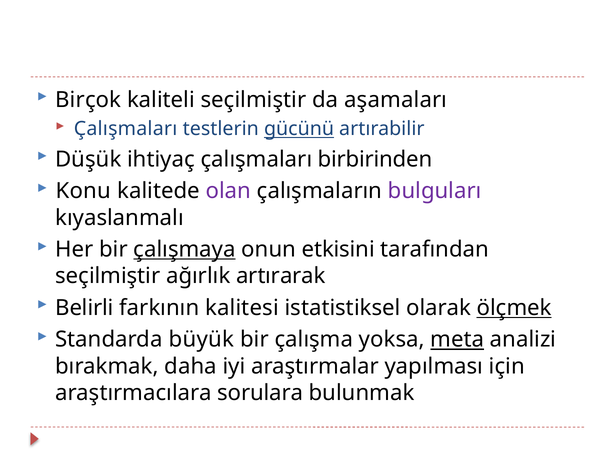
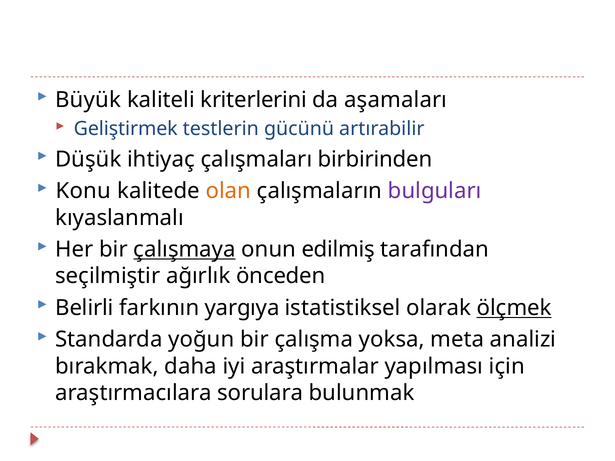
Birçok: Birçok -> Büyük (88, 100)
kaliteli seçilmiştir: seçilmiştir -> kriterlerini (254, 100)
Çalışmaları: Çalışmaları -> Geliştirmek (126, 129)
gücünü underline: present -> none (299, 129)
olan colour: purple -> orange (228, 191)
etkisini: etkisini -> edilmiş (338, 250)
artırarak: artırarak -> önceden (281, 276)
kalitesi: kalitesi -> yargıya (242, 308)
büyük: büyük -> yoğun (201, 340)
meta underline: present -> none (457, 340)
